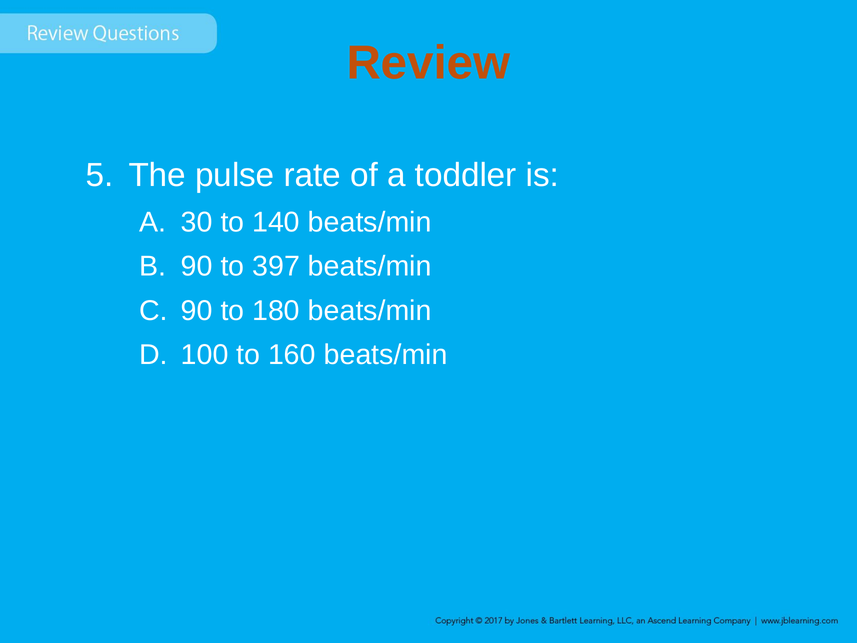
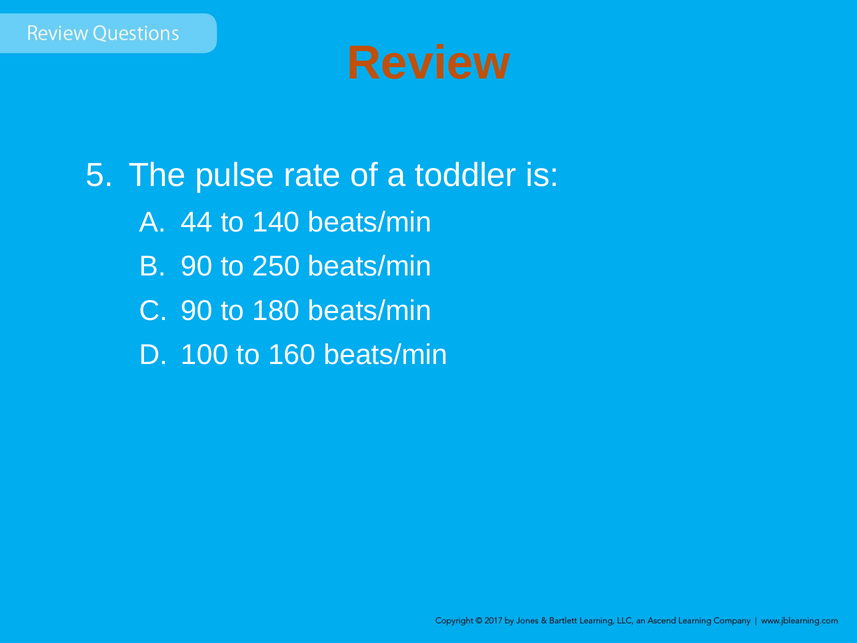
30: 30 -> 44 (197, 222)
397: 397 -> 250 (276, 266)
